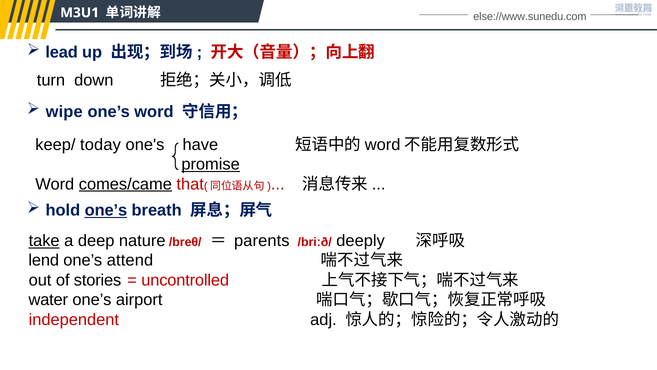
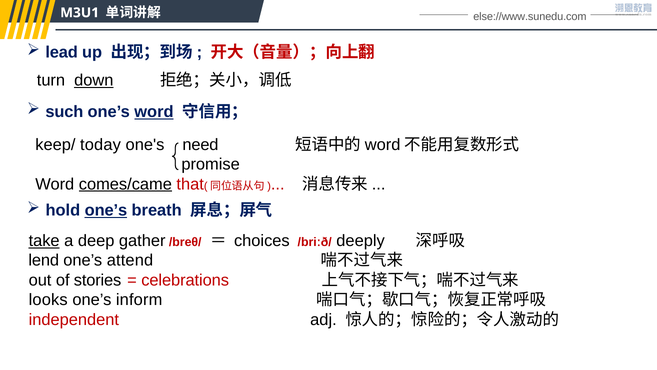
down underline: none -> present (94, 80)
wipe: wipe -> such (64, 112)
word underline: none -> present (154, 112)
have: have -> need (200, 144)
promise underline: present -> none (211, 164)
nature: nature -> gather (142, 240)
parents: parents -> choices (262, 240)
uncontrolled: uncontrolled -> celebrations (185, 280)
water: water -> looks (48, 300)
airport: airport -> inform (139, 300)
